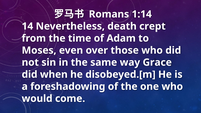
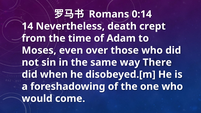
1:14: 1:14 -> 0:14 (142, 14)
Grace: Grace -> There (157, 62)
